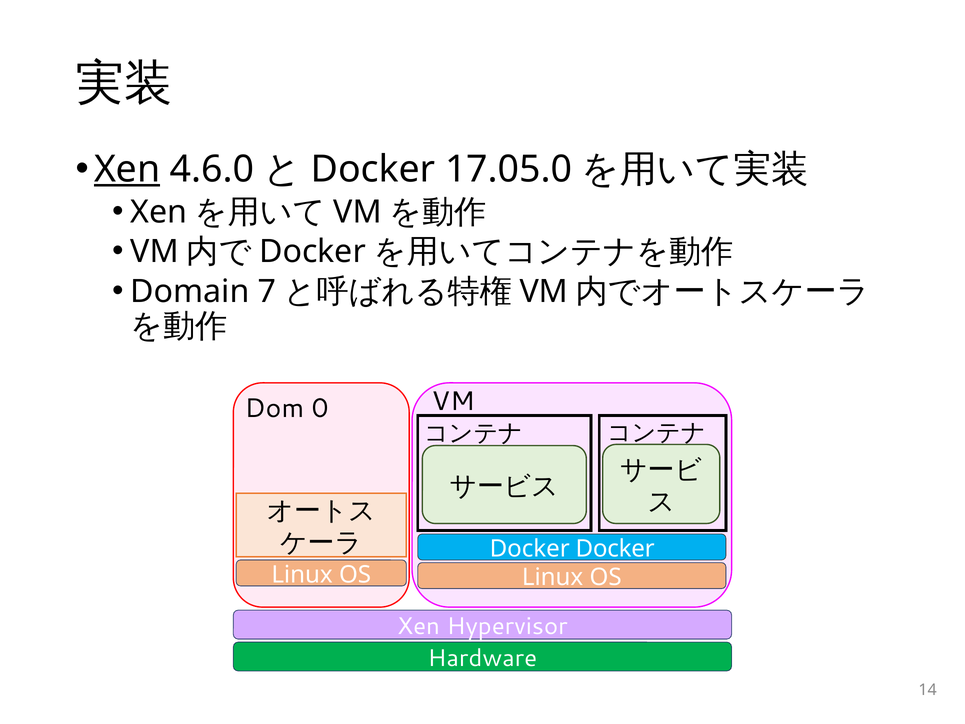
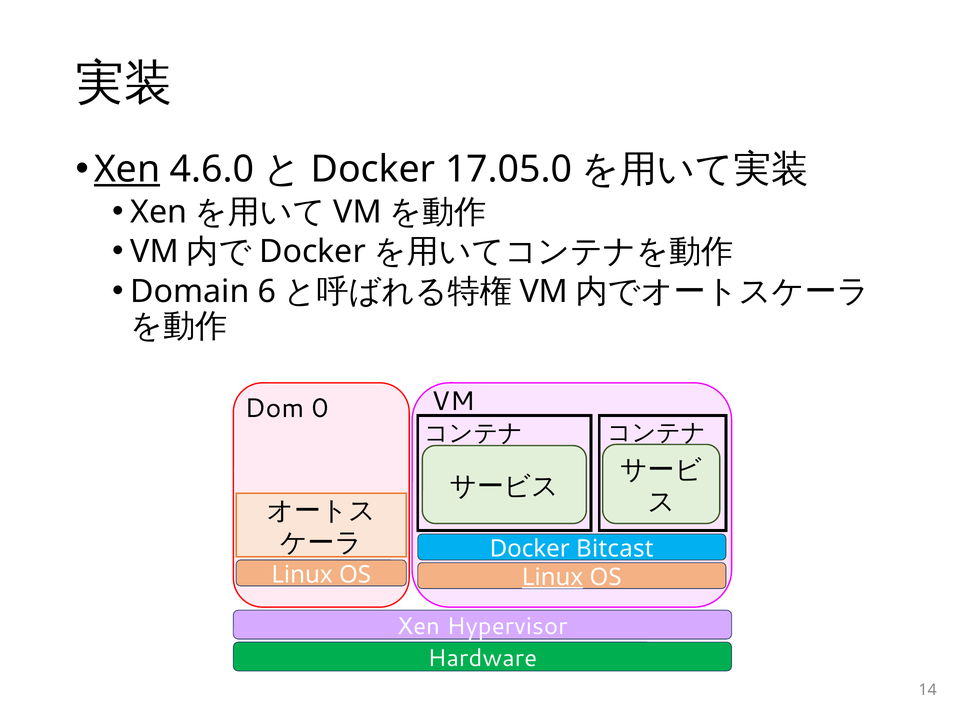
7: 7 -> 6 (267, 291)
Docker Docker: Docker -> Bitcast (615, 548)
Linux underline: none -> present (553, 577)
